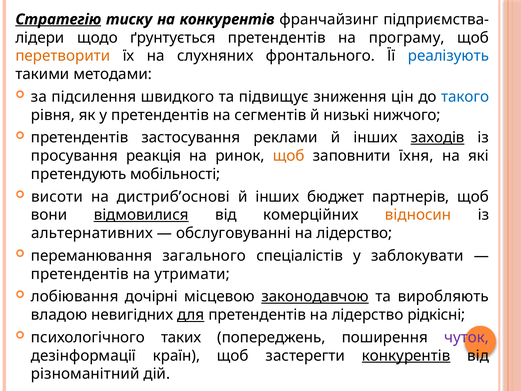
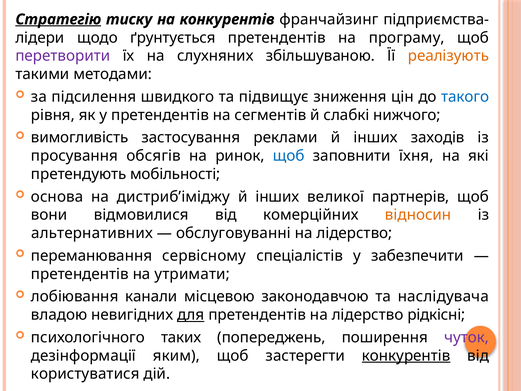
перетворити colour: orange -> purple (63, 56)
фронтального: фронтального -> збільшуваною (320, 56)
реалізують colour: blue -> orange (448, 56)
низькі: низькі -> слабкі (346, 115)
претендентів: претендентів -> вимогливість (80, 138)
заходів underline: present -> none (438, 138)
реакція: реакція -> обсягів (154, 156)
щоб colour: orange -> blue (289, 156)
висоти: висоти -> основа (57, 197)
дистриб’основі: дистриб’основі -> дистриб’іміджу (173, 197)
бюджет: бюджет -> великої (336, 197)
відмовилися underline: present -> none (141, 215)
загального: загального -> сервісному (204, 256)
заблокувати: заблокувати -> забезпечити (417, 256)
дочірні: дочірні -> канали (151, 296)
законодавчою underline: present -> none (315, 296)
виробляють: виробляють -> наслідувача (443, 296)
країн: країн -> яким (176, 355)
різноманітний: різноманітний -> користуватися (85, 374)
